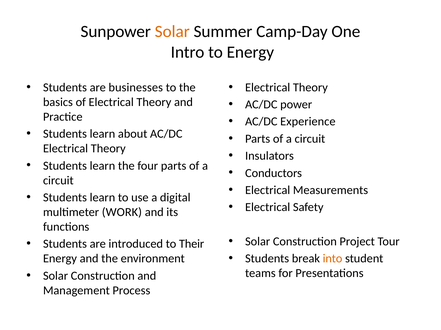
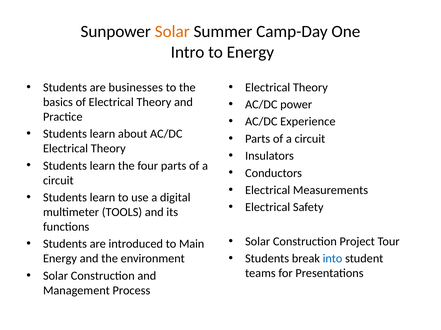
WORK: WORK -> TOOLS (122, 213)
Their: Their -> Main (192, 244)
into colour: orange -> blue (333, 259)
